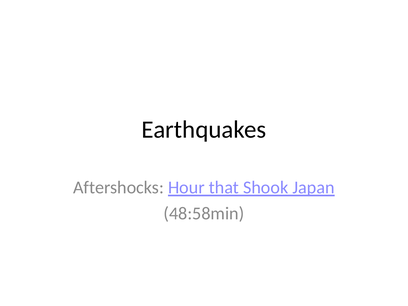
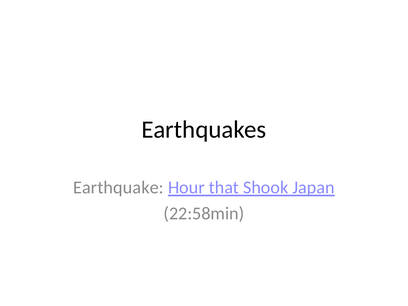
Aftershocks: Aftershocks -> Earthquake (118, 188)
48:58min: 48:58min -> 22:58min (204, 213)
